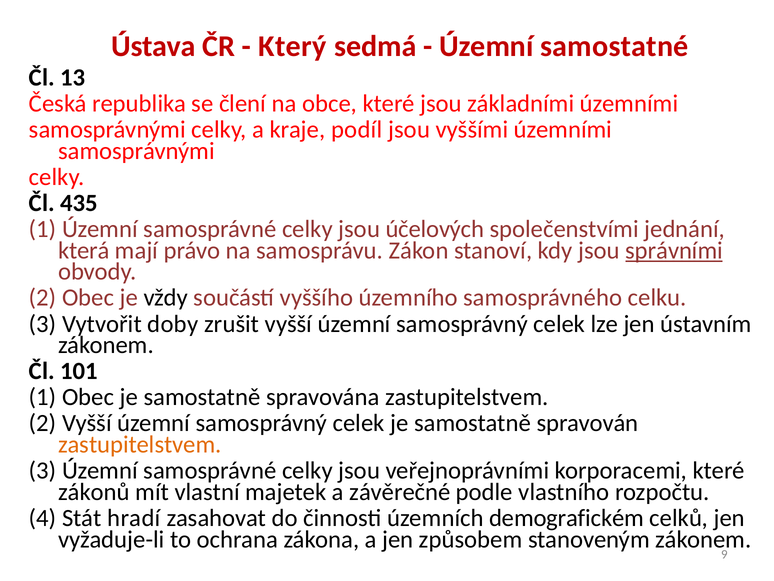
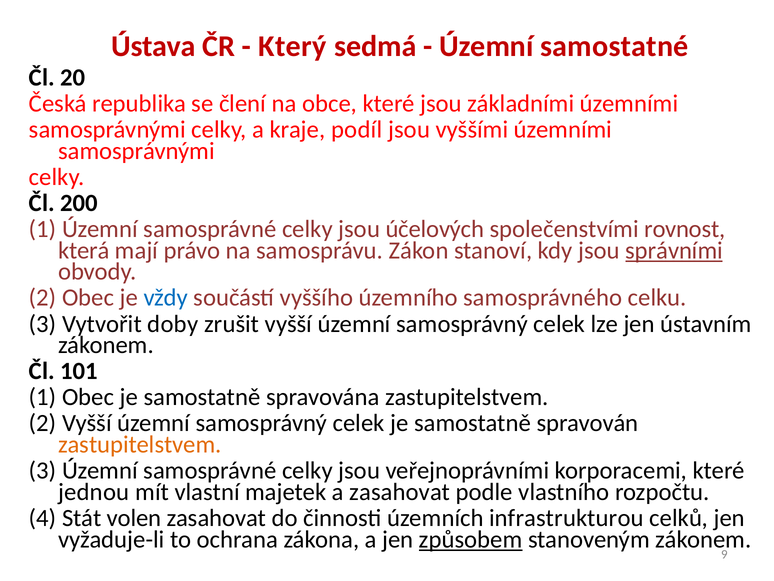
13: 13 -> 20 (73, 78)
435: 435 -> 200 (79, 203)
jednání: jednání -> rovnost (685, 229)
vždy colour: black -> blue (166, 298)
zákonů: zákonů -> jednou (94, 492)
a závěrečné: závěrečné -> zasahovat (400, 492)
hradí: hradí -> volen (134, 518)
demografickém: demografickém -> infrastrukturou (566, 518)
způsobem underline: none -> present (471, 539)
